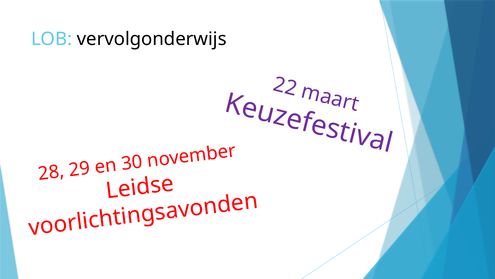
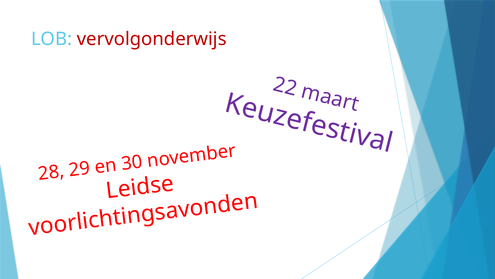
vervolgonderwijs colour: black -> red (152, 39)
